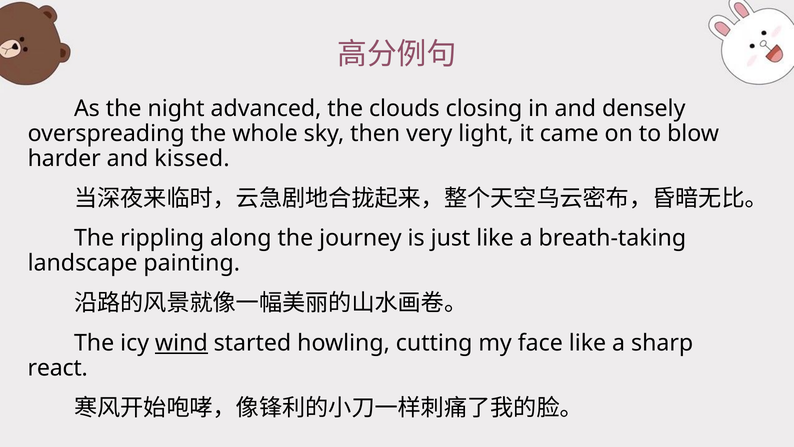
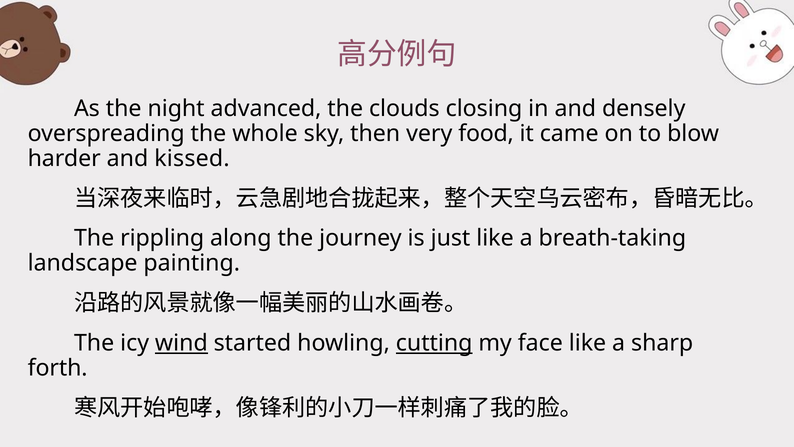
light: light -> food (486, 133)
cutting underline: none -> present (434, 343)
react: react -> forth (58, 368)
